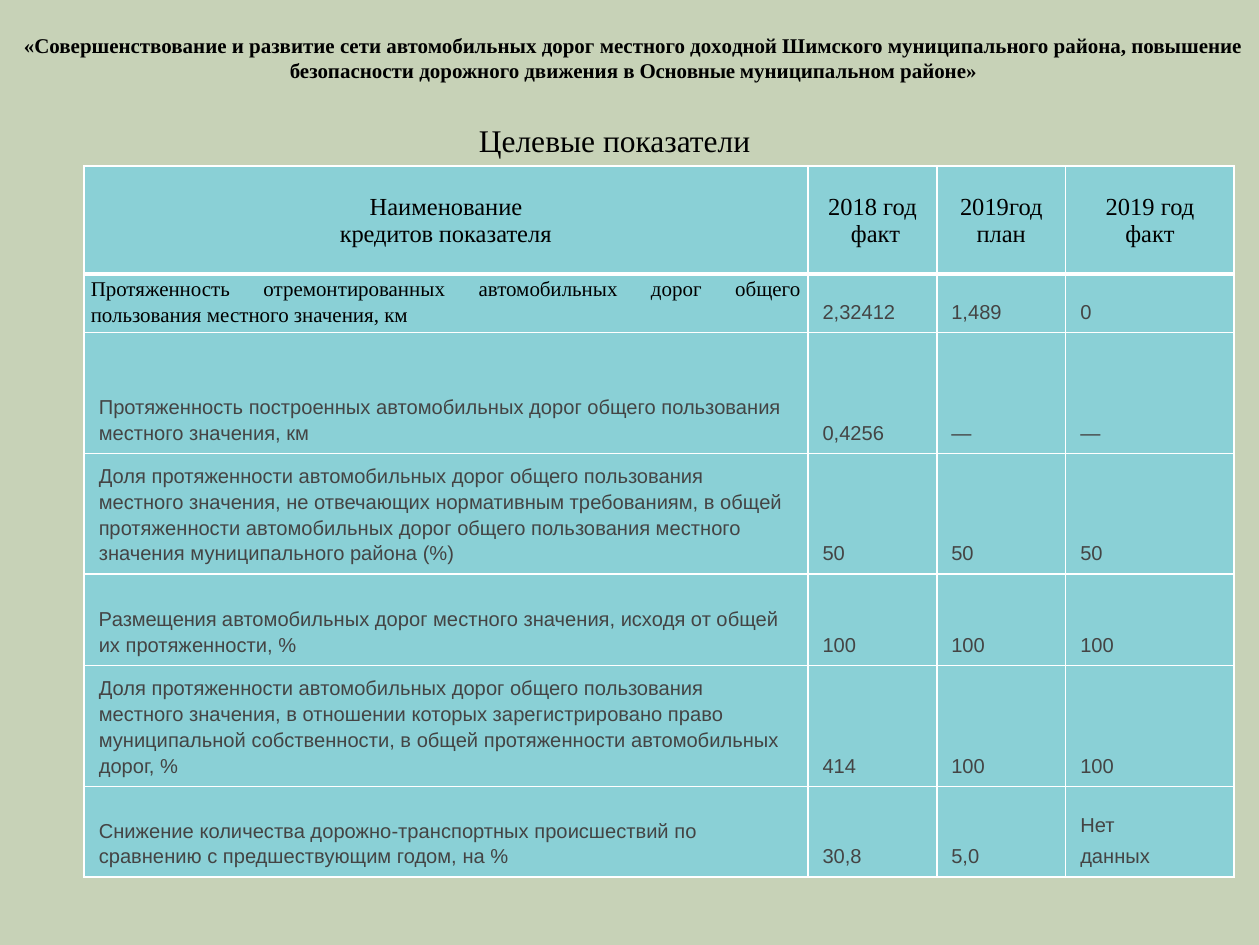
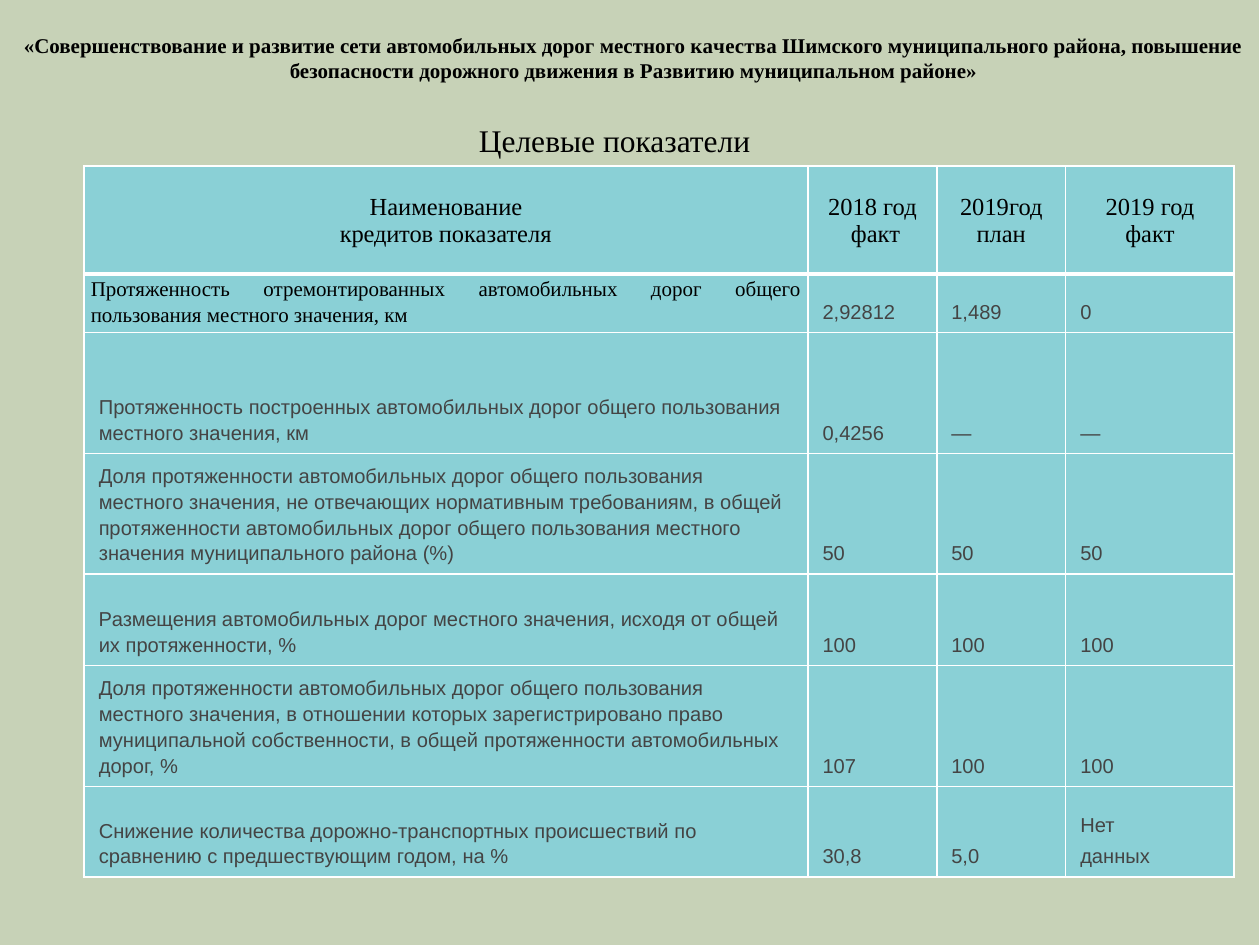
доходной: доходной -> качества (734, 46)
Основные: Основные -> Развитию (687, 71)
2,32412: 2,32412 -> 2,92812 (859, 313)
414: 414 -> 107 (839, 766)
